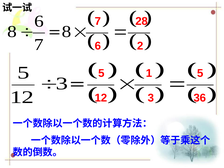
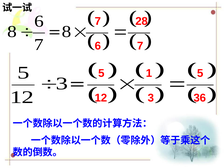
6 2: 2 -> 7 (140, 46)
